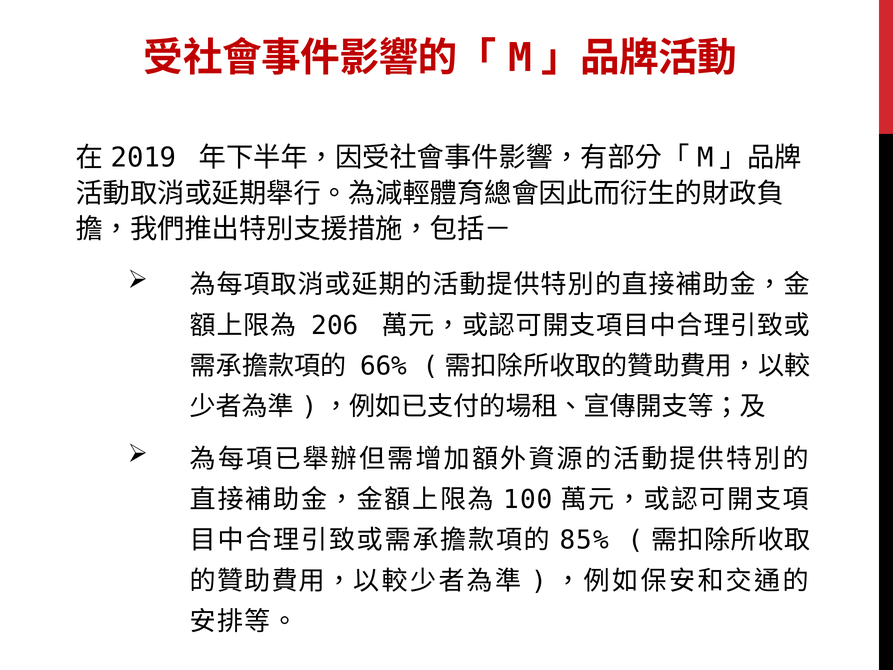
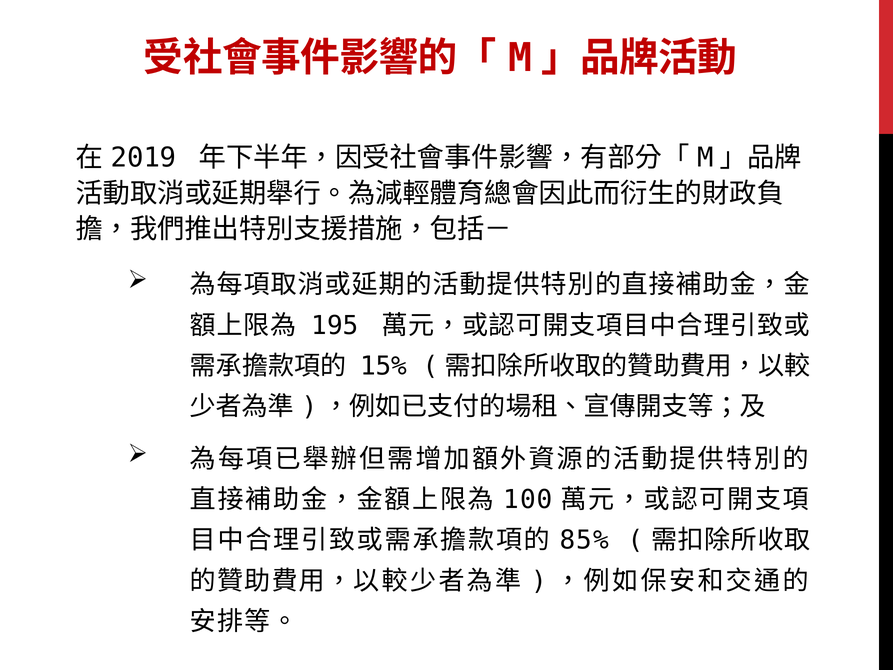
206: 206 -> 195 (335, 325)
66%: 66% -> 15% (384, 366)
